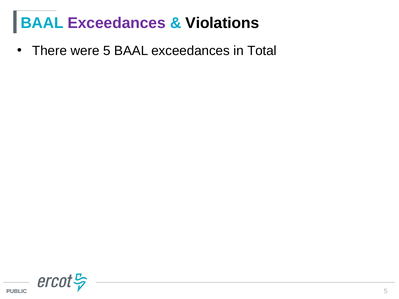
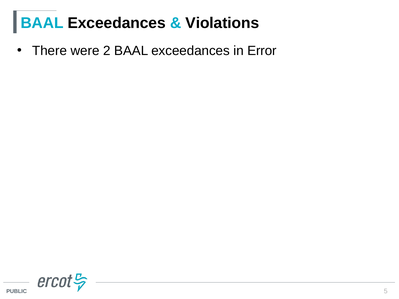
Exceedances colour: purple -> black (117, 23)
were 5: 5 -> 2 (107, 51)
Total: Total -> Error (262, 51)
